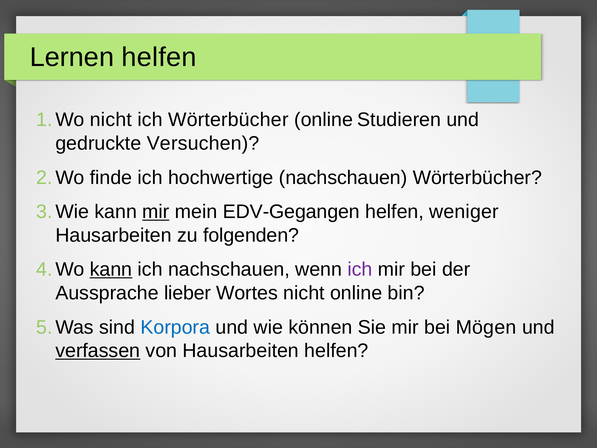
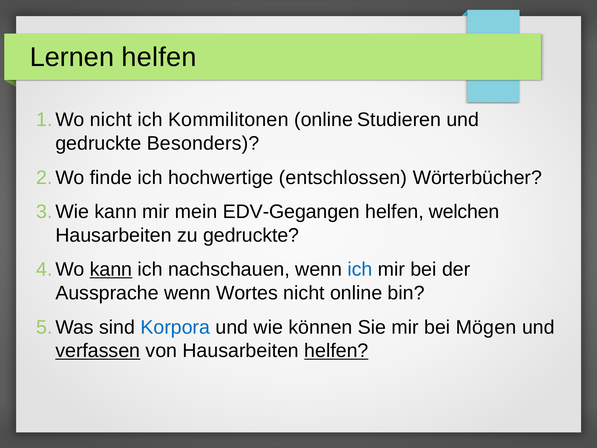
ich Wörterbücher: Wörterbücher -> Kommilitonen (228, 120)
Versuchen: Versuchen -> Besonders (203, 143)
hochwertige nachschauen: nachschauen -> entschlossen (343, 177)
mir underline: present -> none (156, 212)
weniger: weniger -> welchen (464, 212)
zu folgenden: folgenden -> gedruckte (251, 235)
ich colour: purple -> blue (360, 269)
Aussprache lieber: lieber -> wenn (187, 293)
helfen underline: none -> present (336, 351)
